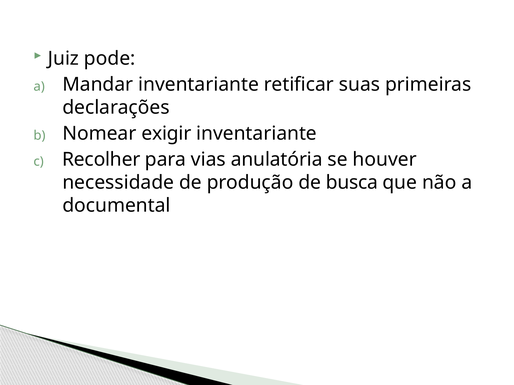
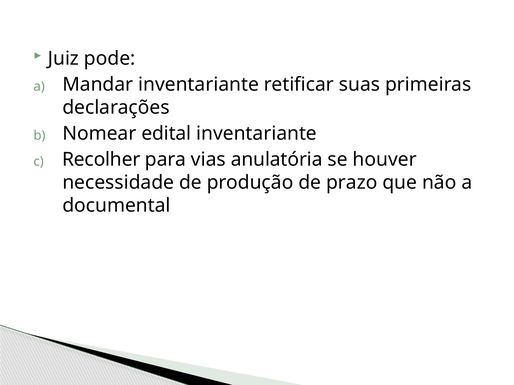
exigir: exigir -> edital (166, 134)
busca: busca -> prazo (352, 183)
